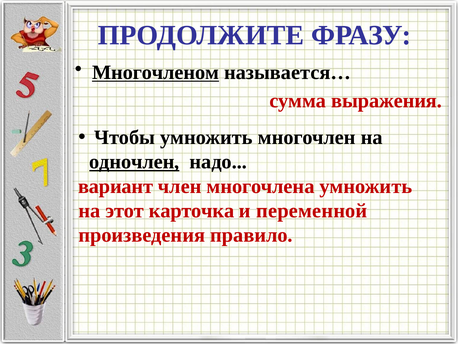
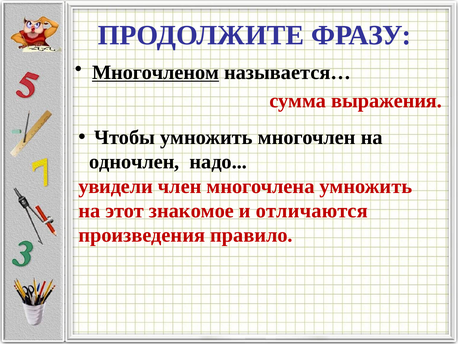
одночлен underline: present -> none (134, 162)
вариант: вариант -> увидели (116, 186)
карточка: карточка -> знакомое (191, 210)
переменной: переменной -> отличаются (312, 210)
